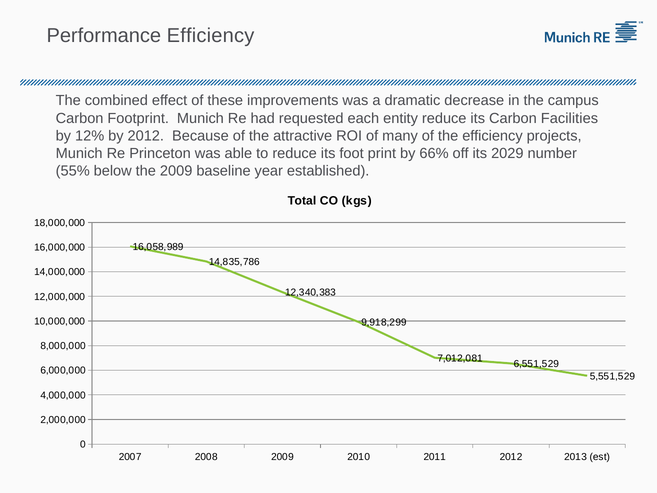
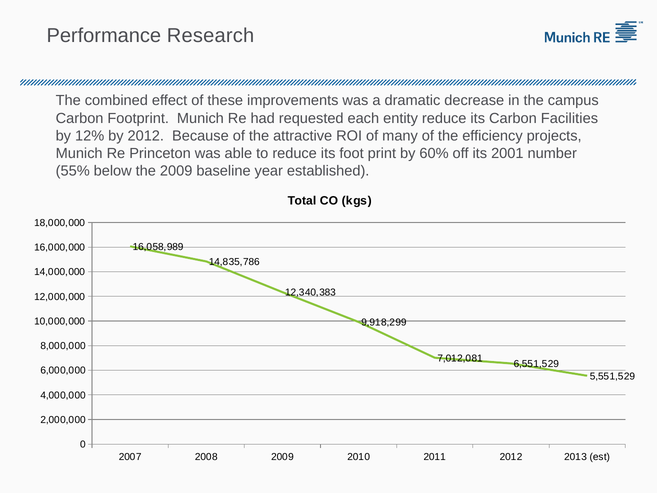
Performance Efficiency: Efficiency -> Research (211, 35)
66%: 66% -> 60% (434, 153)
2029: 2029 -> 2001 (507, 153)
